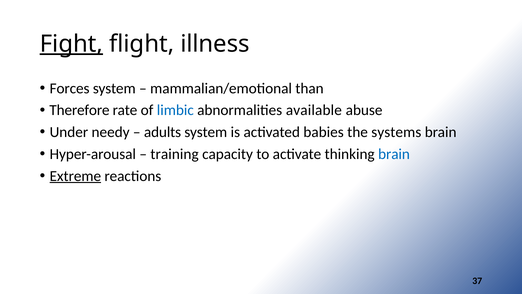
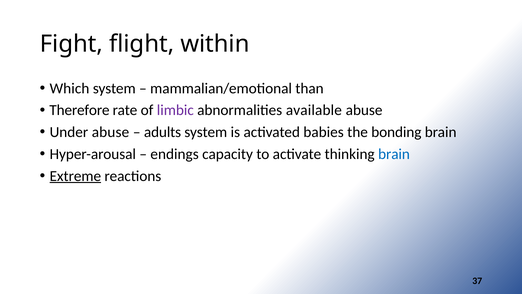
Fight underline: present -> none (71, 44)
illness: illness -> within (215, 44)
Forces: Forces -> Which (69, 88)
limbic colour: blue -> purple (175, 110)
Under needy: needy -> abuse (110, 132)
systems: systems -> bonding (396, 132)
training: training -> endings (175, 154)
